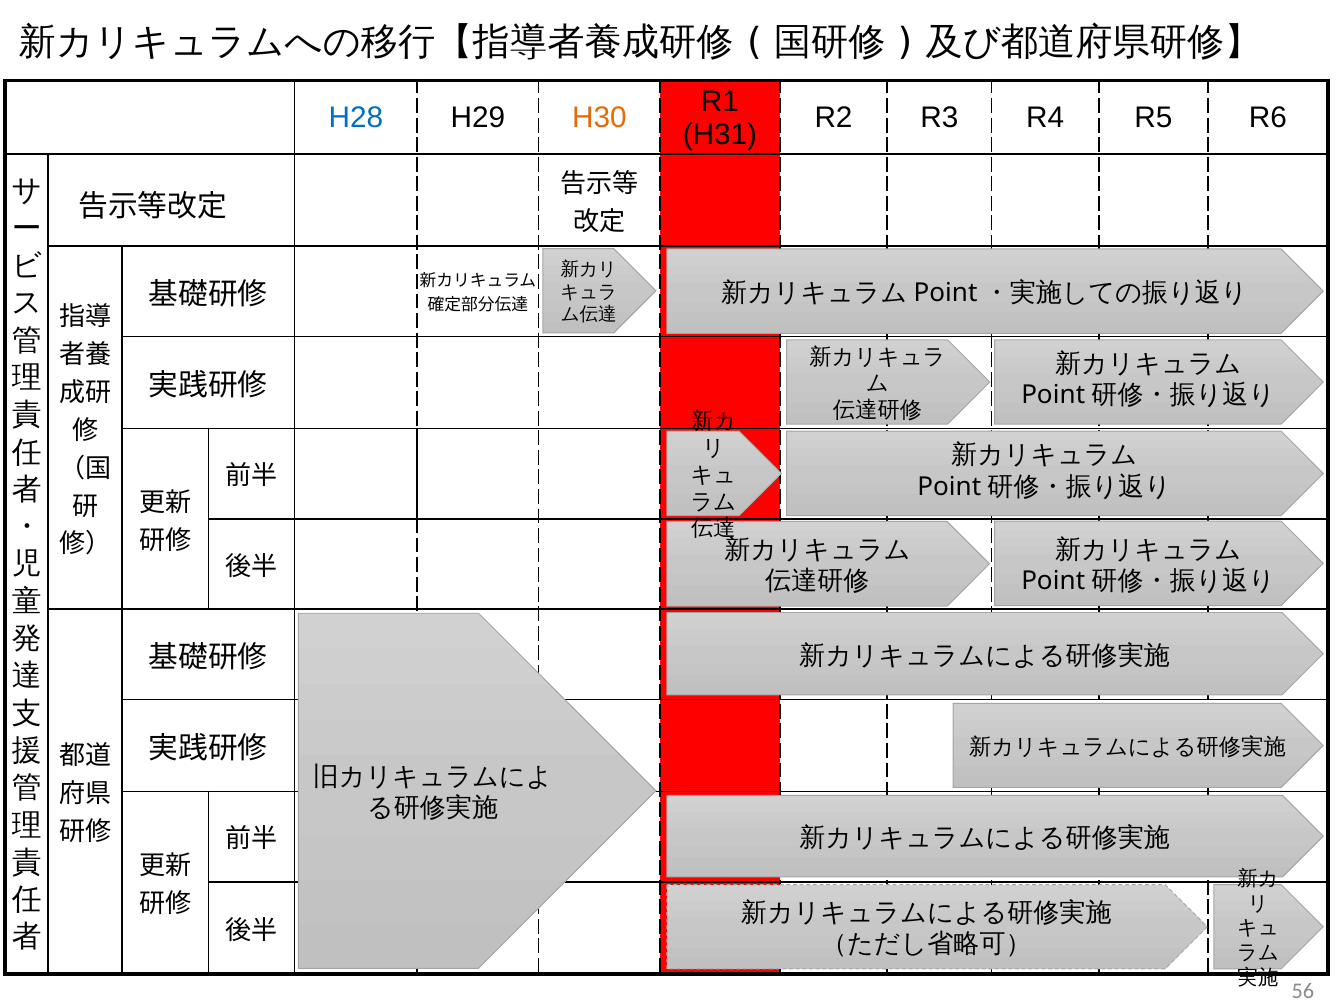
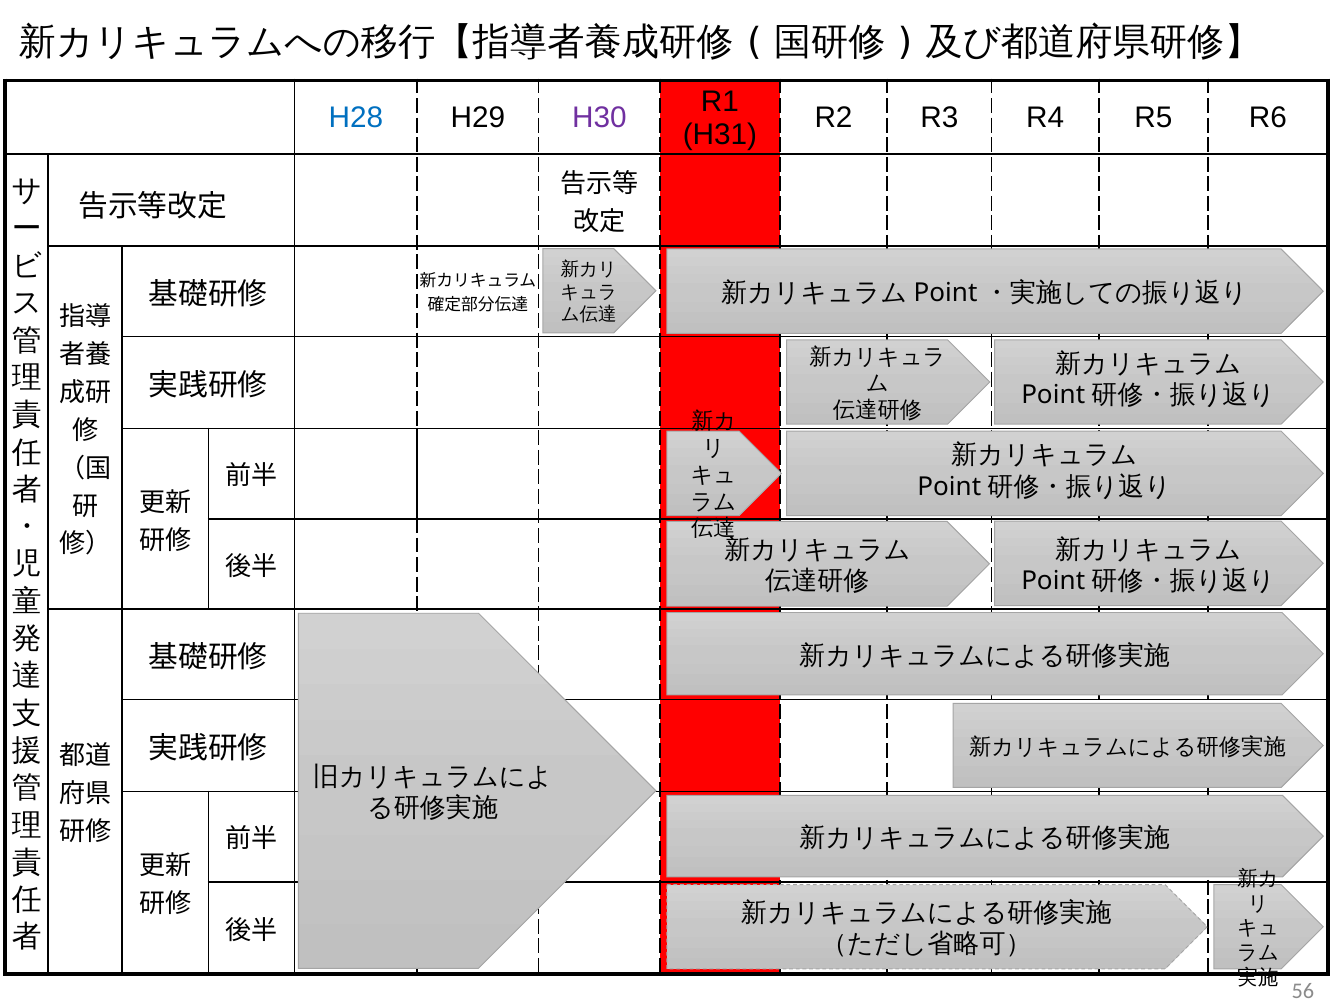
H30 colour: orange -> purple (599, 118)
